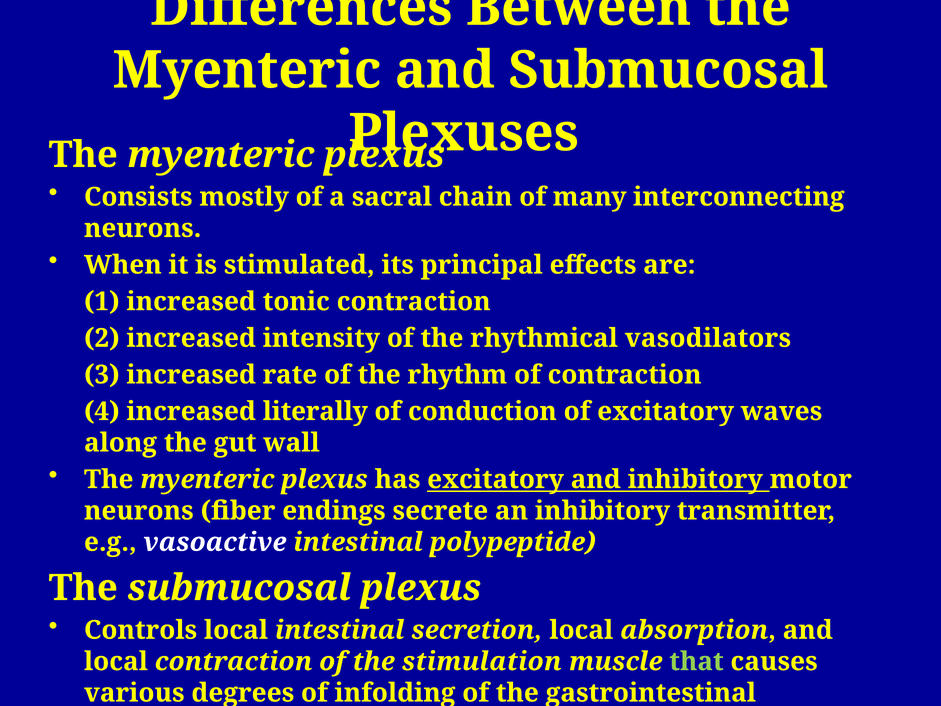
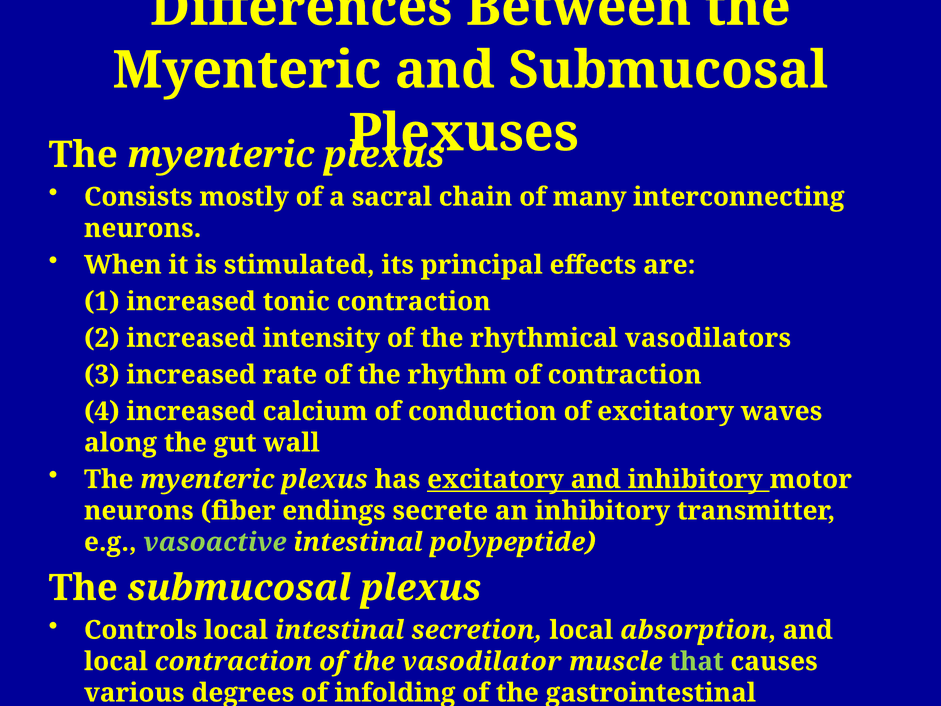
literally: literally -> calcium (315, 411)
vasoactive colour: white -> light green (215, 542)
stimulation: stimulation -> vasodilator (482, 661)
